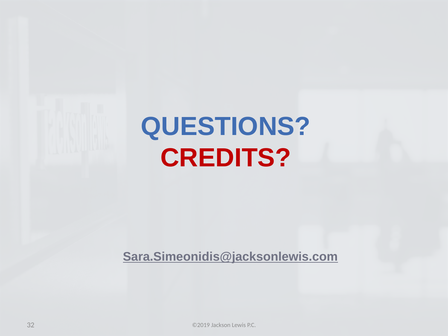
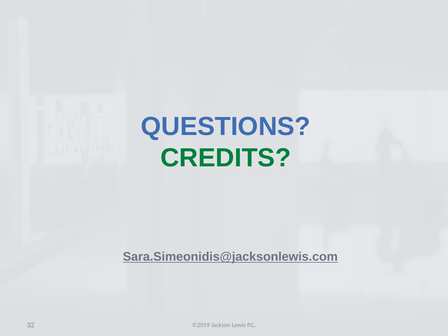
CREDITS colour: red -> green (226, 158)
